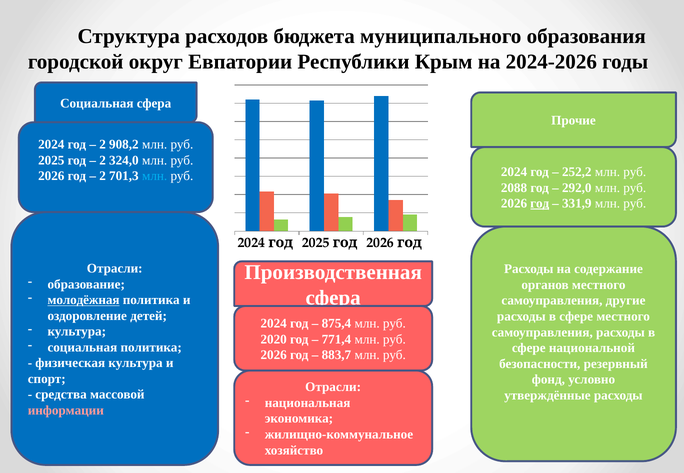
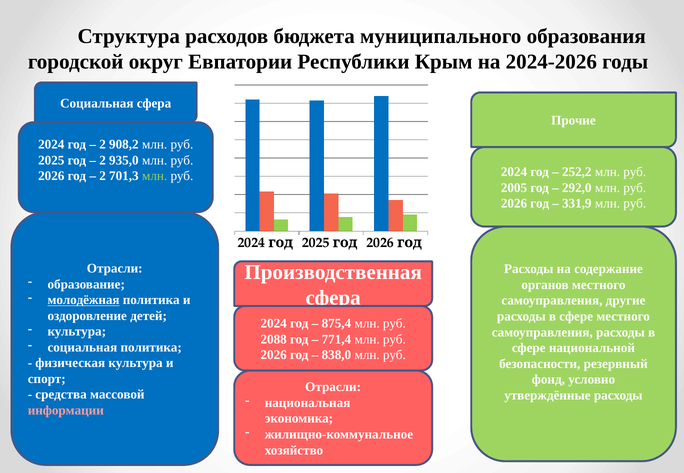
324,0: 324,0 -> 935,0 (124, 160)
млн colour: light blue -> light green (155, 176)
2088: 2088 -> 2005 (514, 188)
год underline: present -> none (540, 204)
2020: 2020 -> 2088 (274, 340)
883,7: 883,7 -> 838,0 (336, 355)
